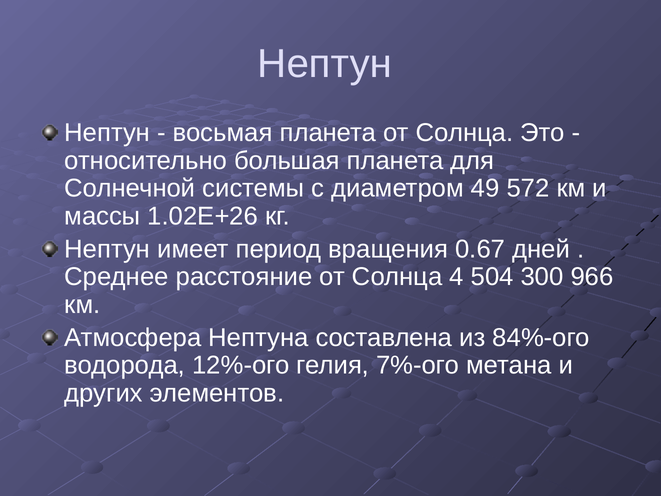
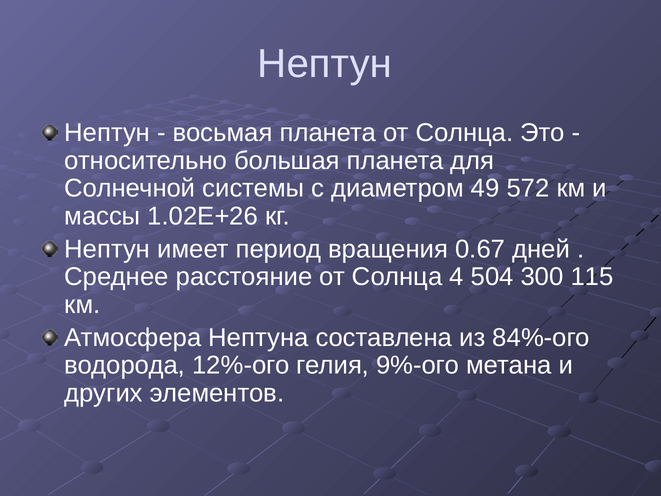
966: 966 -> 115 (592, 277)
7%-ого: 7%-ого -> 9%-ого (418, 365)
